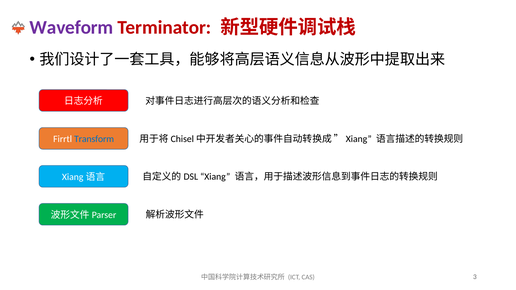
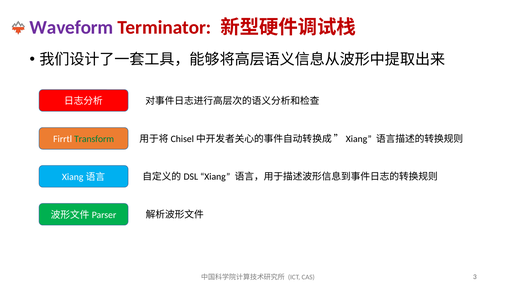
Transform colour: blue -> green (94, 139)
